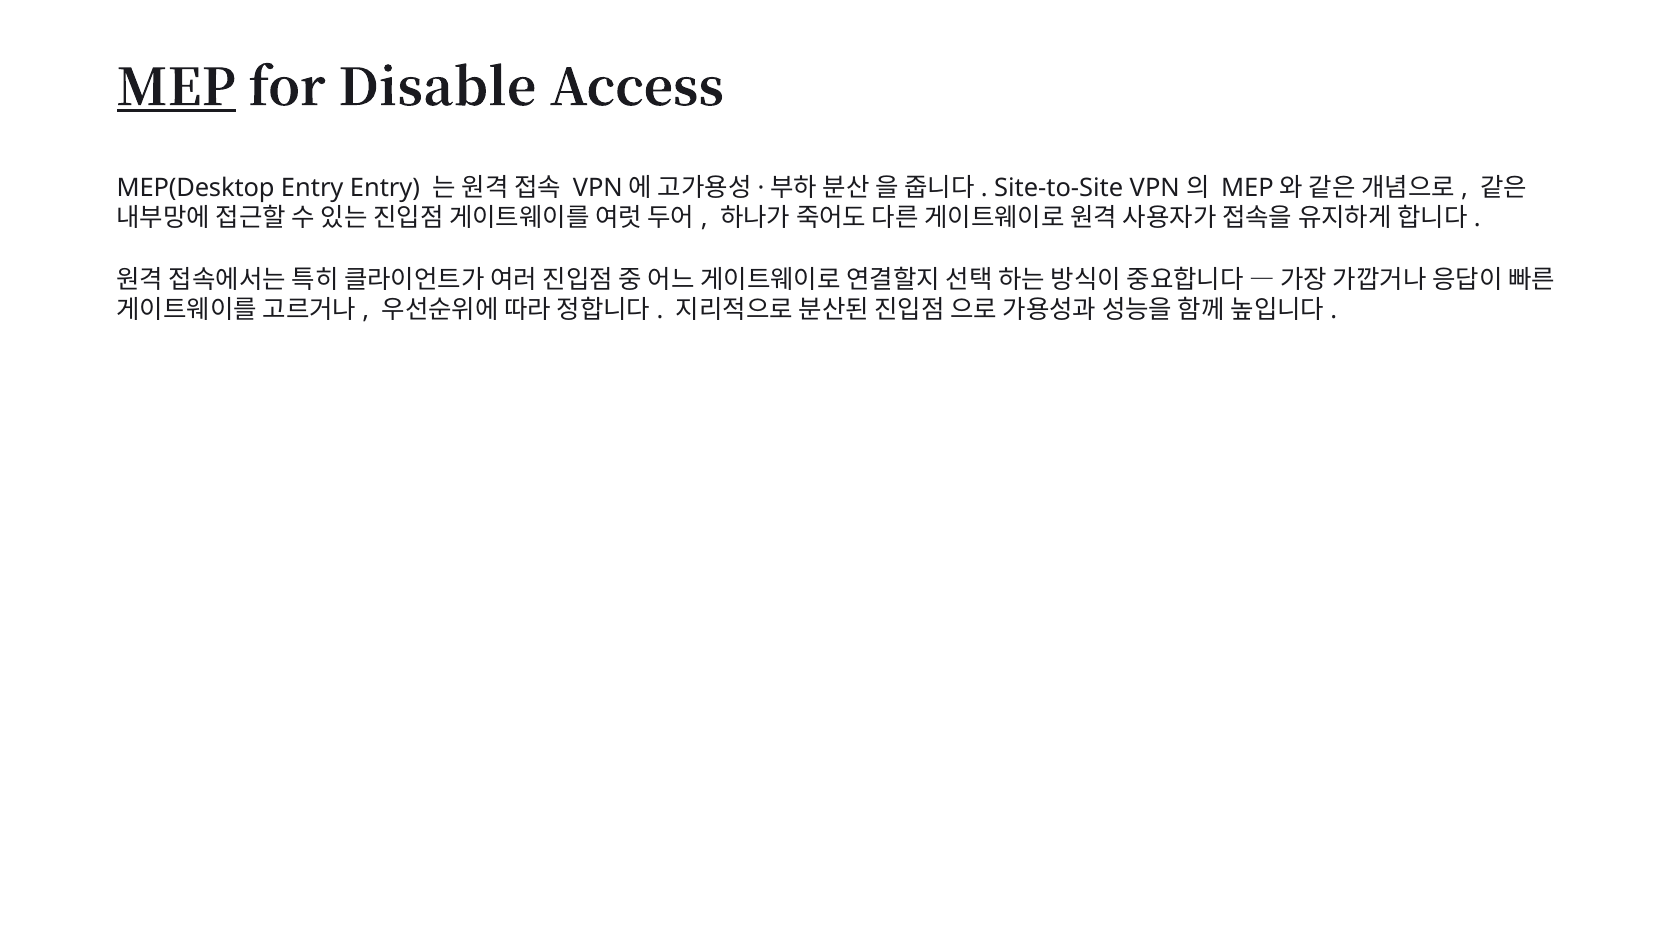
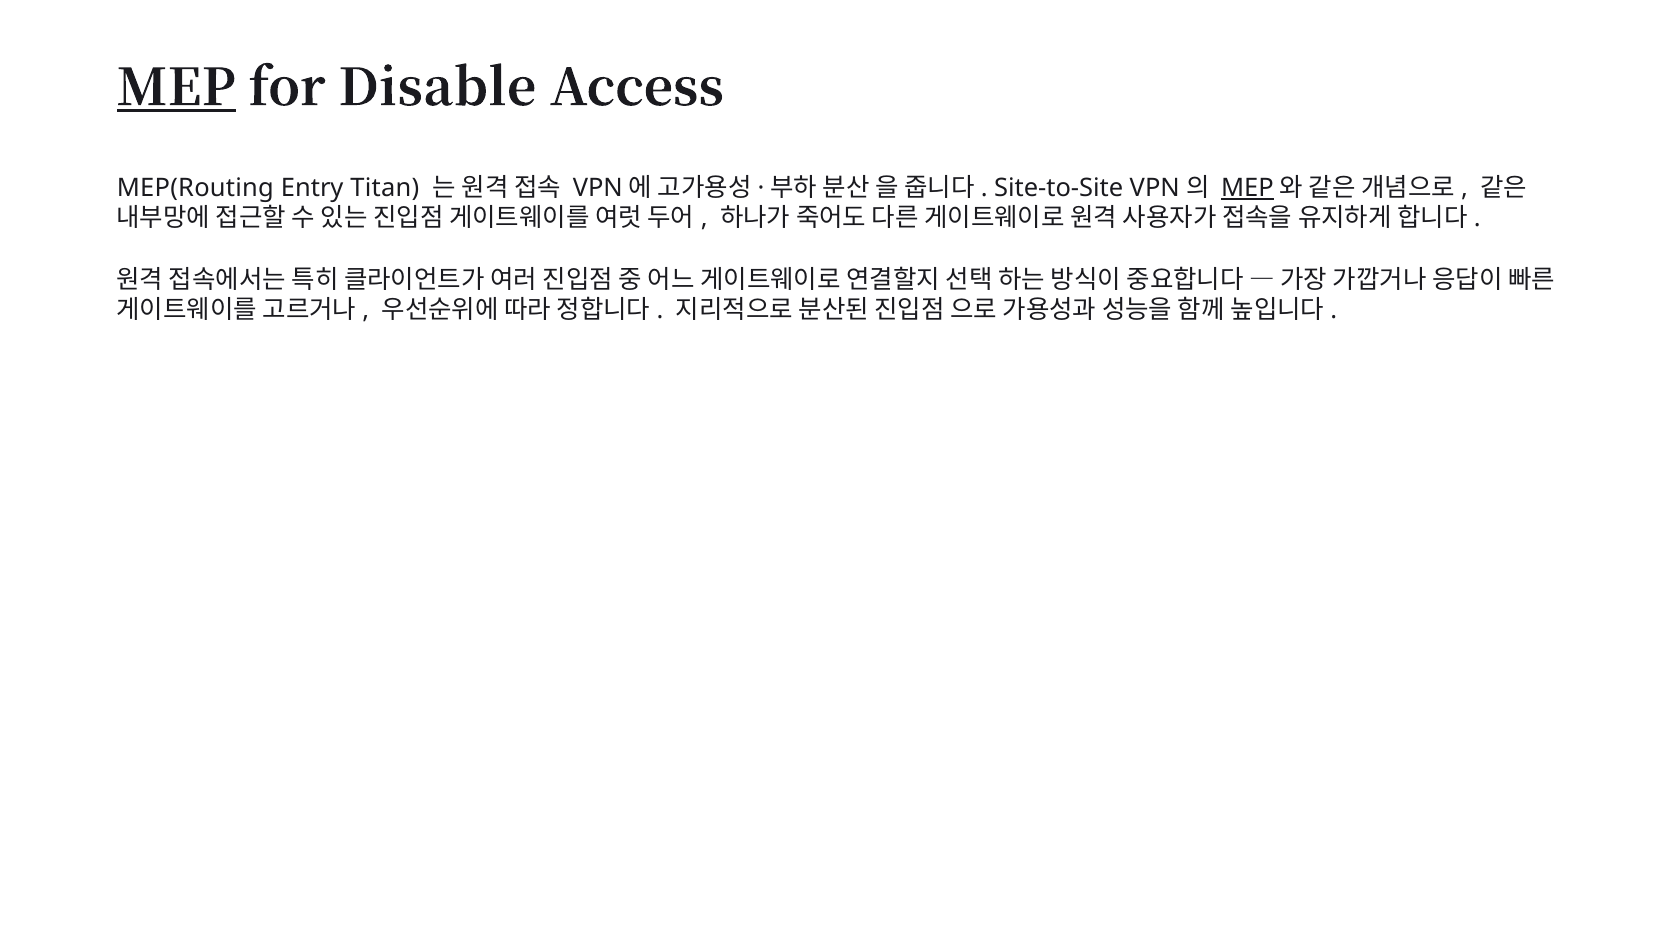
MEP(Desktop: MEP(Desktop -> MEP(Routing (195, 188)
Entry Entry: Entry -> Titan (385, 188)
MEP underline: none -> present (1247, 188)
